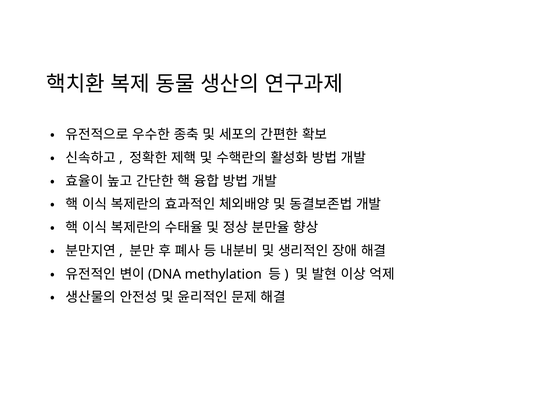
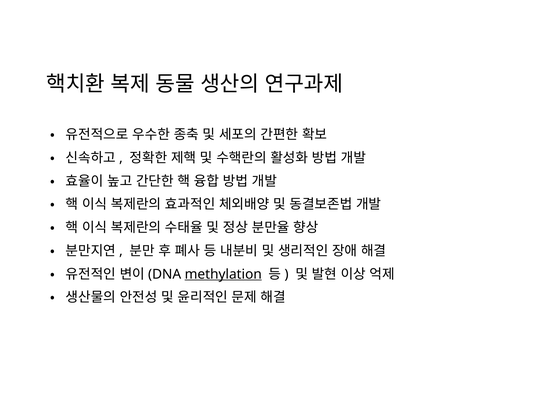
methylation underline: none -> present (223, 274)
